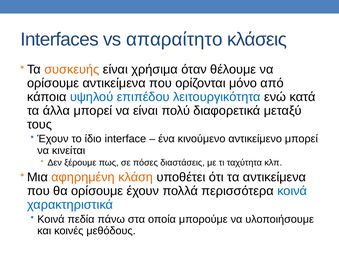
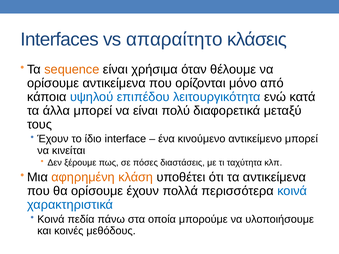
συσκευής: συσκευής -> sequence (72, 70)
